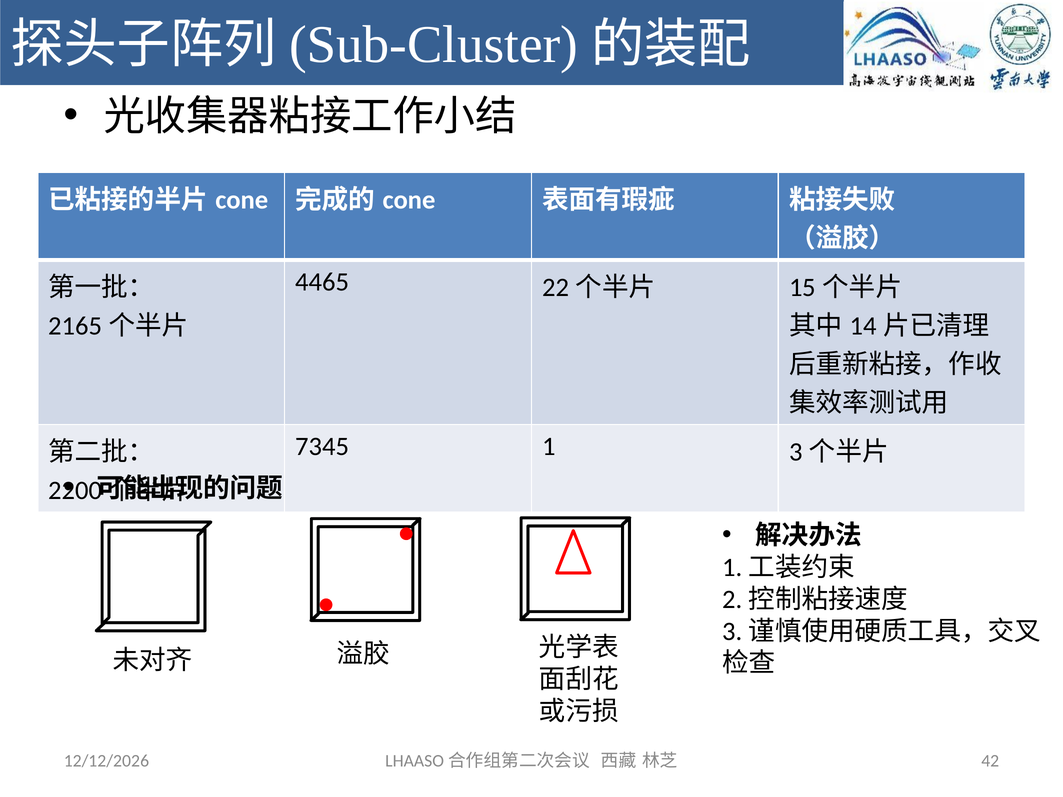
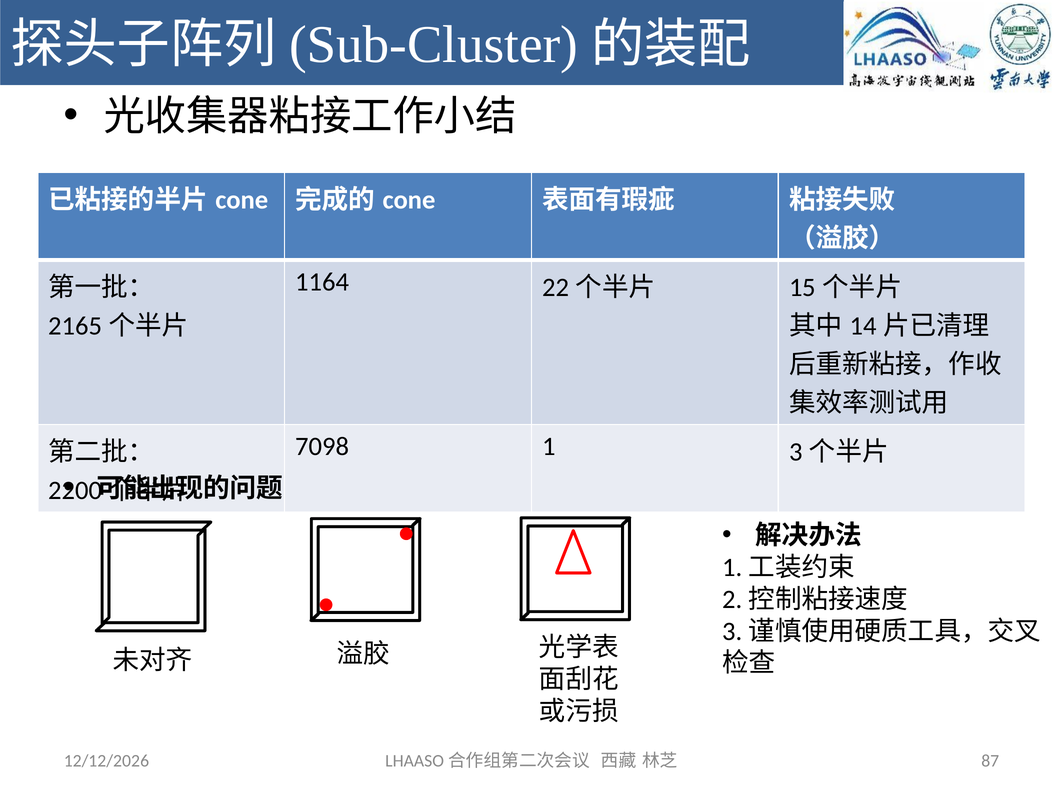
4465: 4465 -> 1164 (322, 282)
7345: 7345 -> 7098 (322, 447)
42: 42 -> 87 (990, 761)
